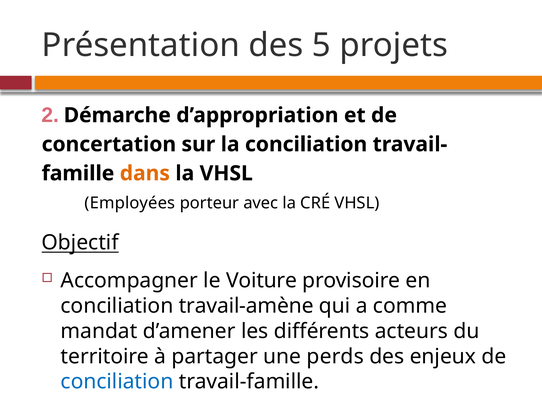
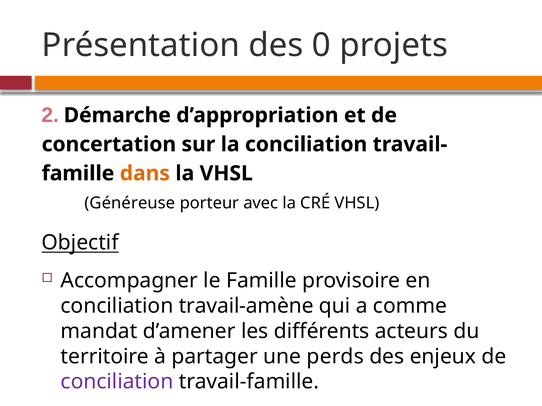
5: 5 -> 0 (321, 45)
Employées: Employées -> Généreuse (130, 203)
le Voiture: Voiture -> Famille (261, 281)
conciliation colour: blue -> purple (117, 382)
